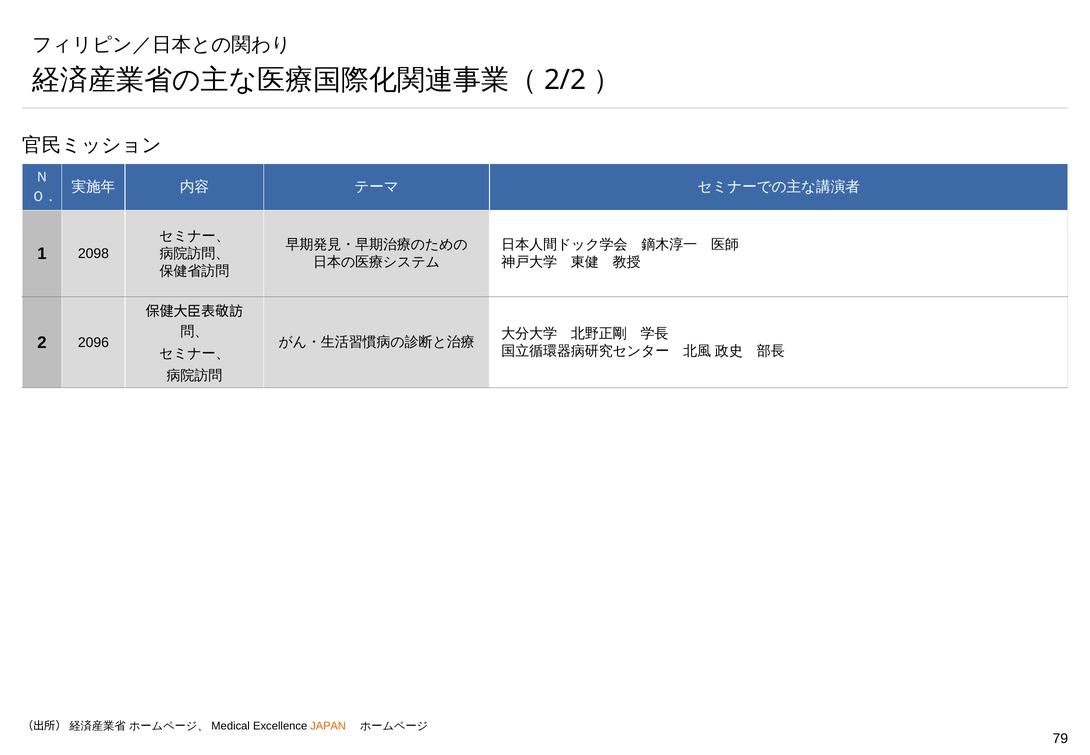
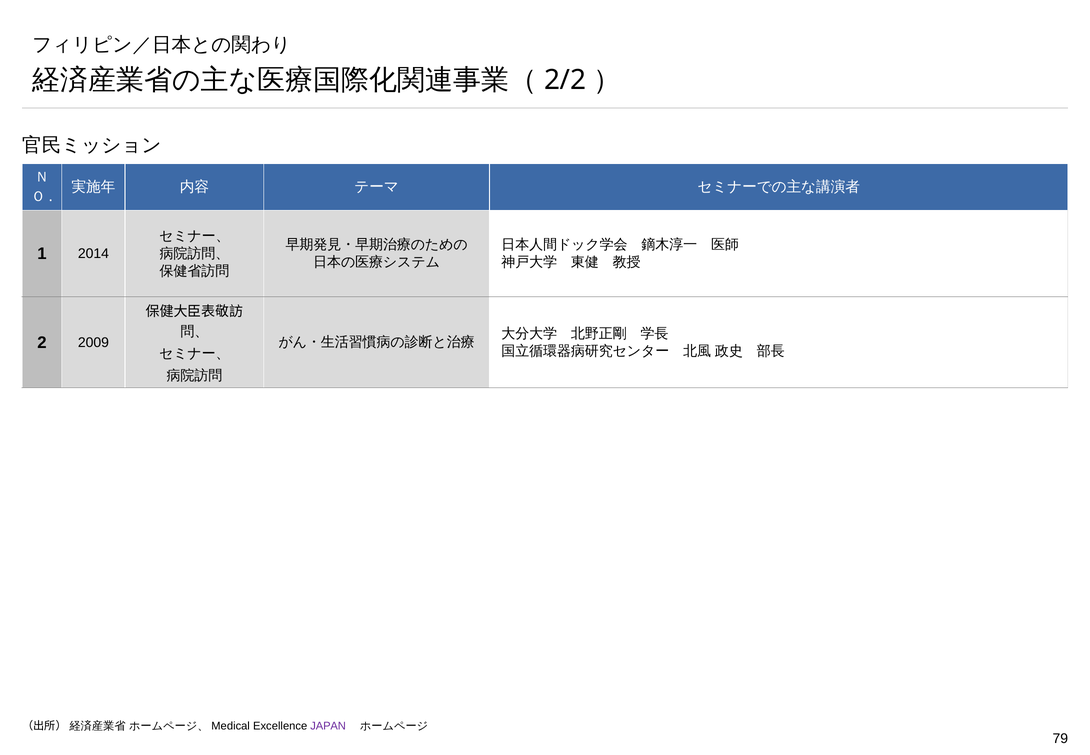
2098: 2098 -> 2014 (93, 254)
2096: 2096 -> 2009 (93, 342)
JAPAN colour: orange -> purple (328, 725)
